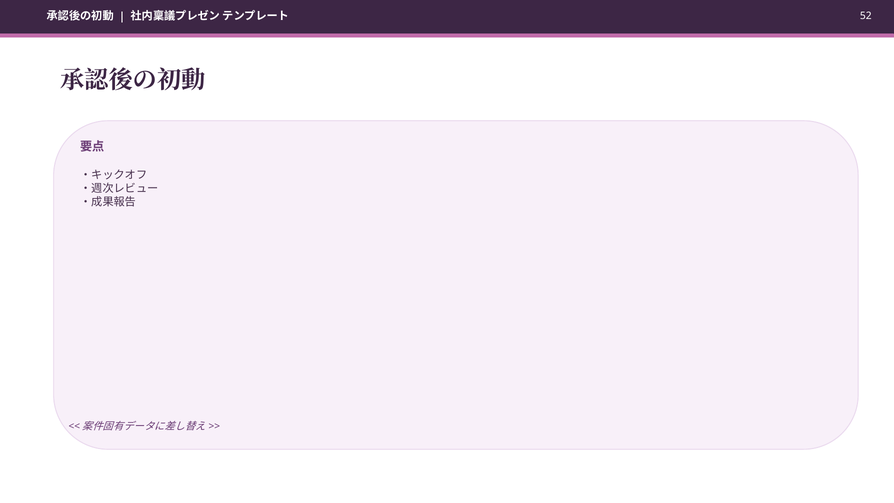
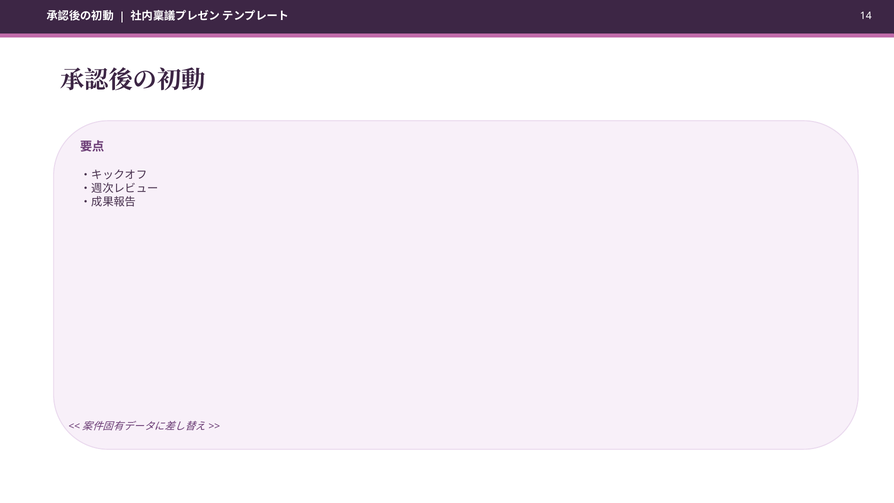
52: 52 -> 14 (866, 16)
